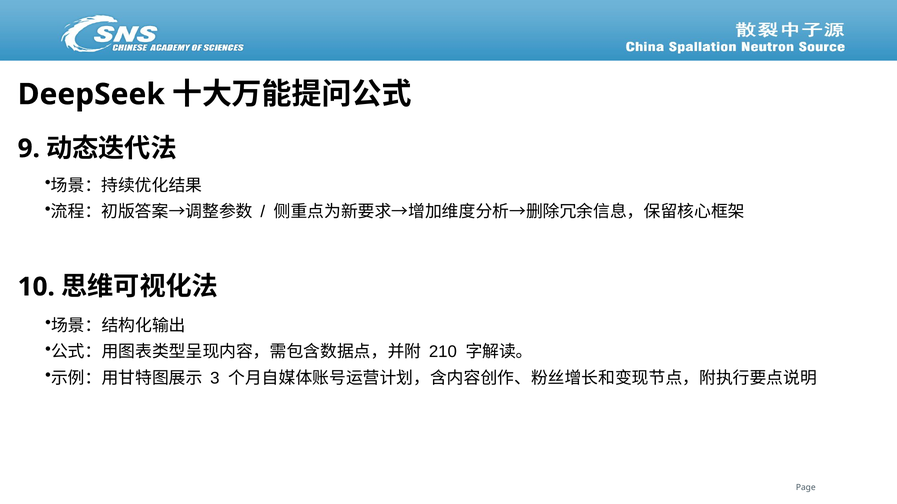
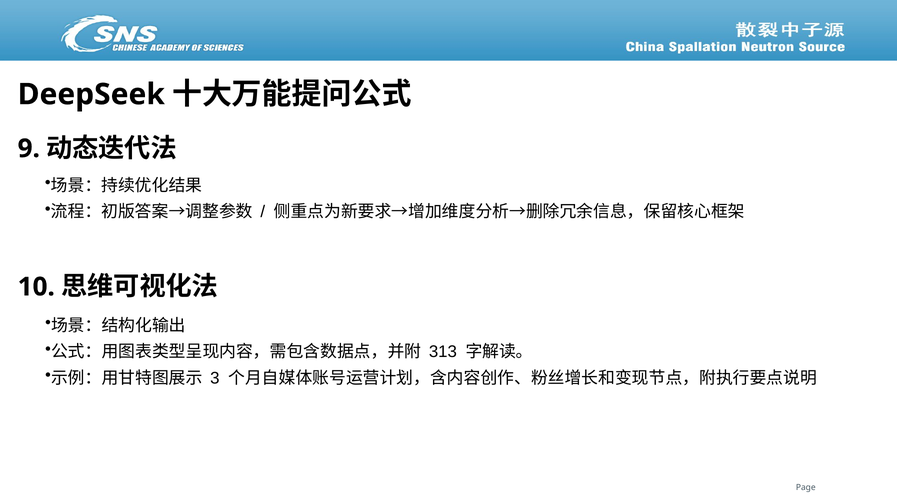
210: 210 -> 313 (443, 352)
